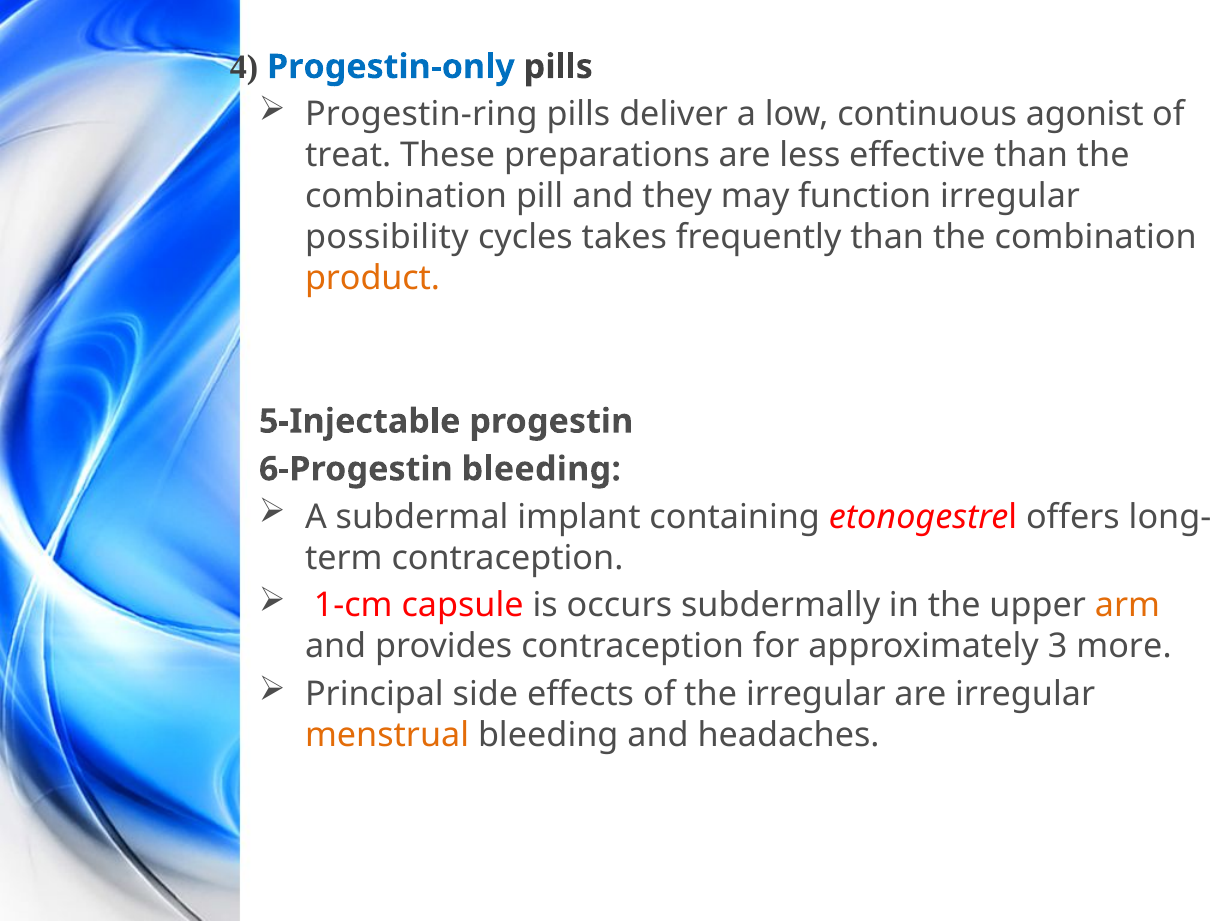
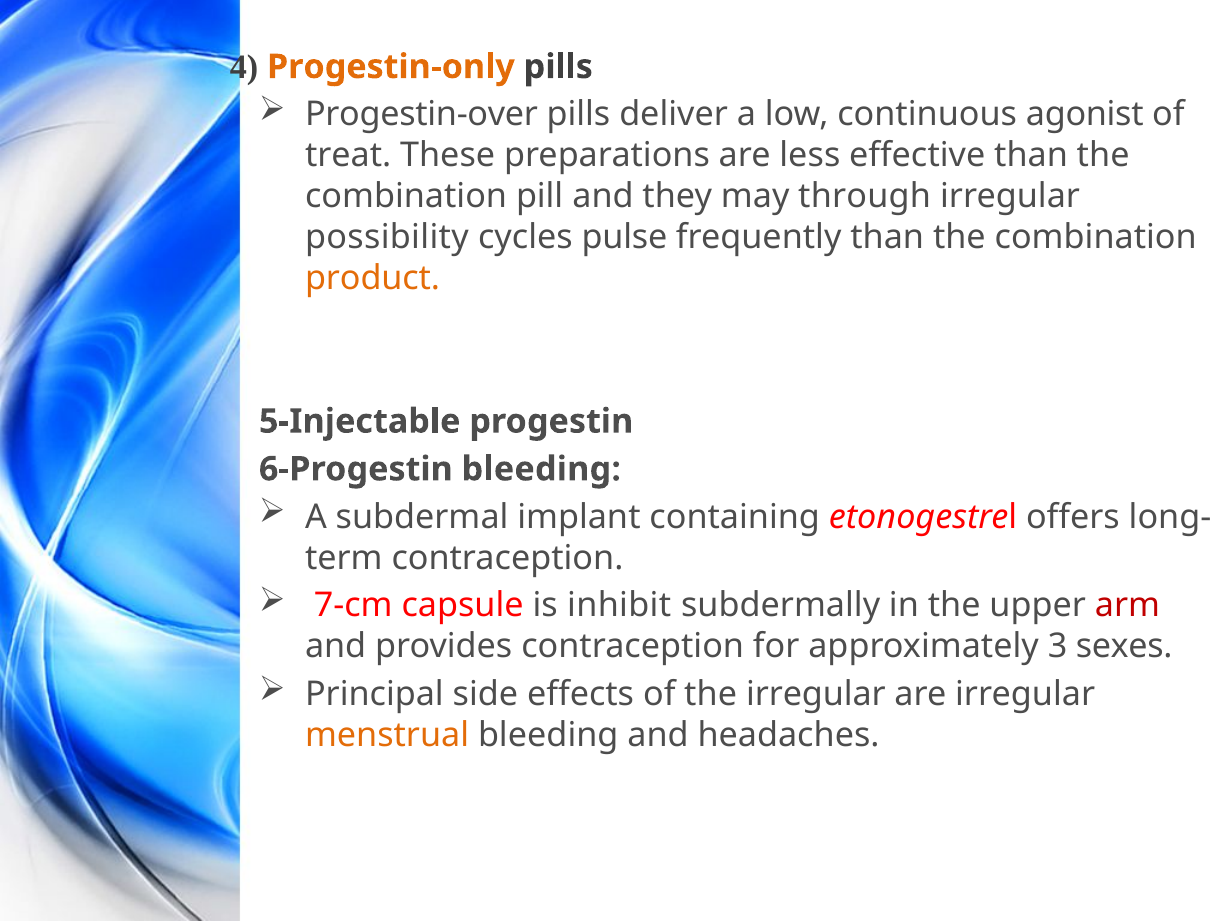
Progestin-only colour: blue -> orange (391, 67)
Progestin-ring: Progestin-ring -> Progestin-over (421, 114)
function: function -> through (865, 196)
takes: takes -> pulse (624, 237)
1-cm: 1-cm -> 7-cm (353, 606)
occurs: occurs -> inhibit (619, 606)
arm colour: orange -> red (1127, 606)
more: more -> sexes (1124, 647)
